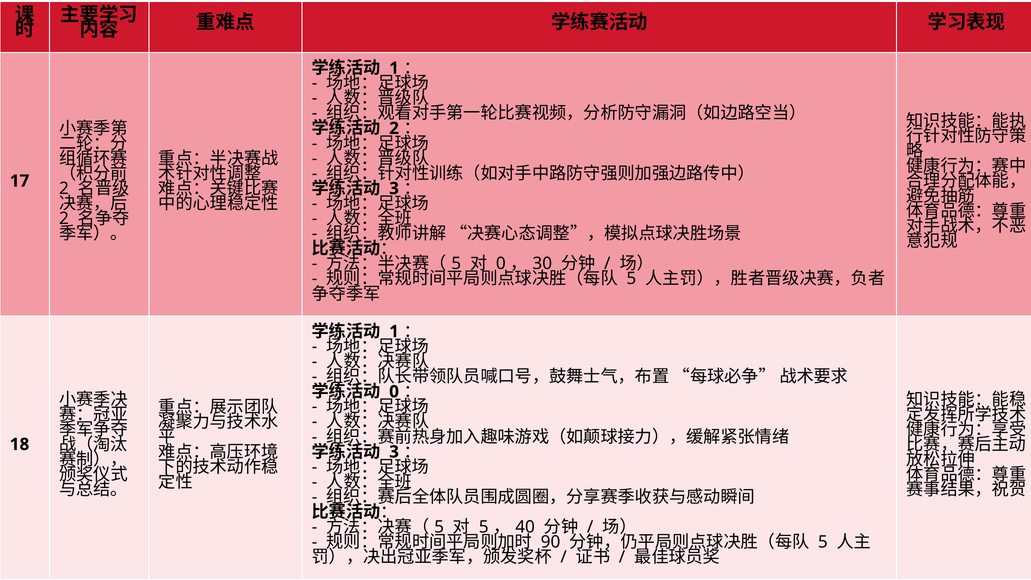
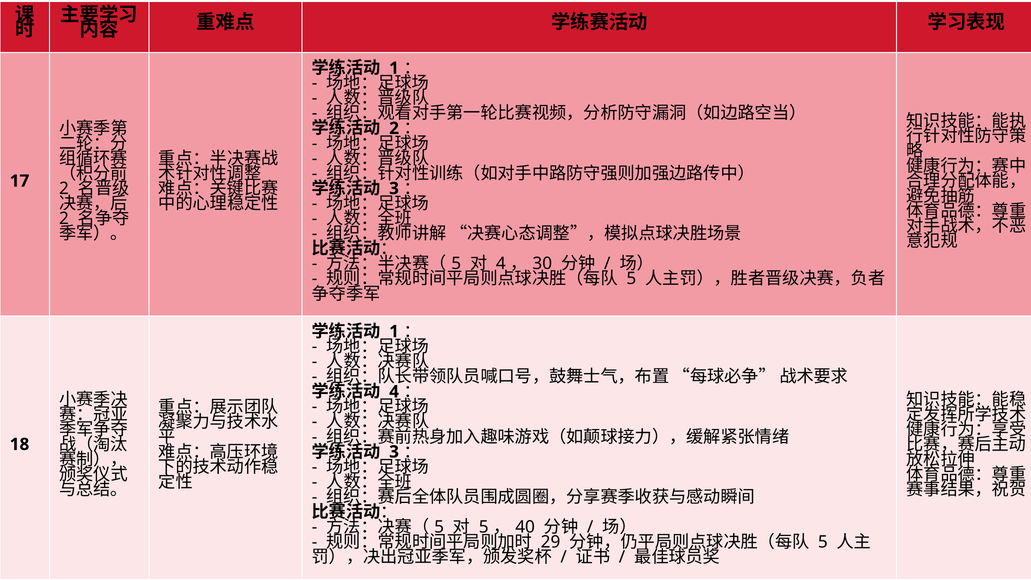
0: 0 -> 4 (501, 264)
0: 0 -> 4 (394, 392)
90: 90 -> 29 (551, 542)
